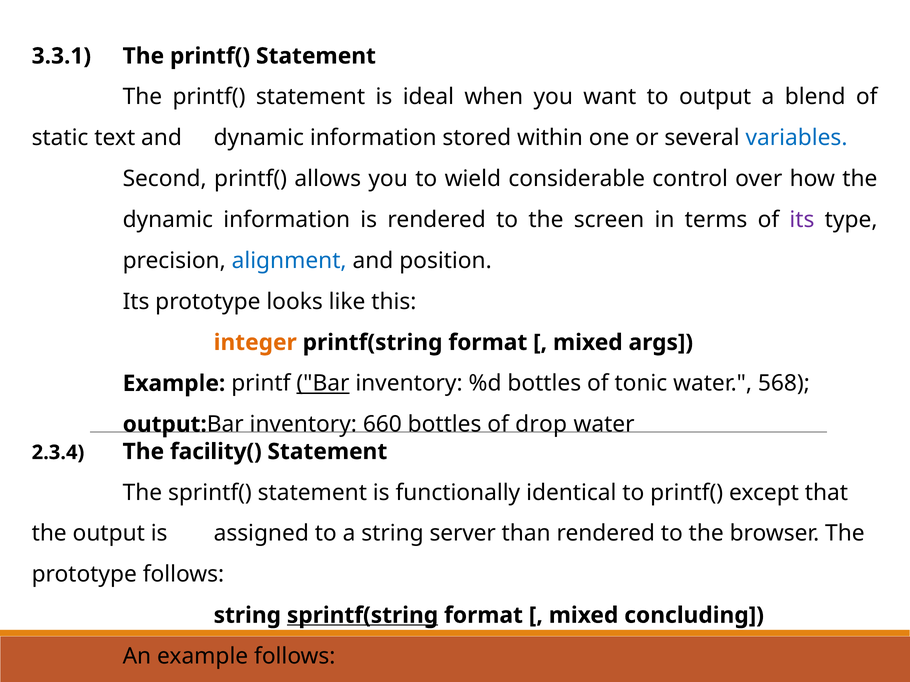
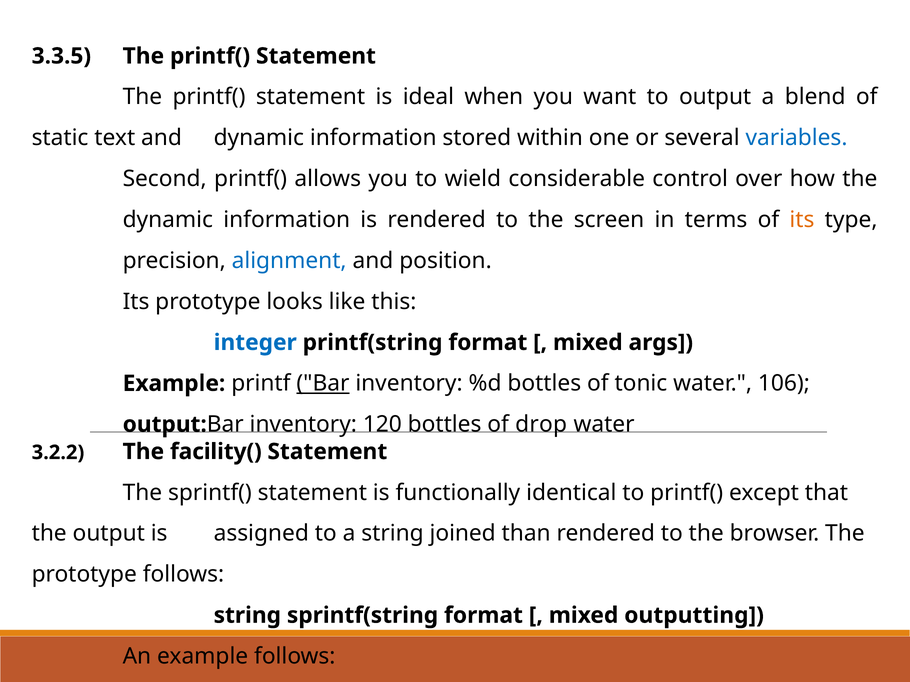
3.3.1: 3.3.1 -> 3.3.5 (61, 56)
its colour: purple -> orange (802, 220)
integer colour: orange -> blue (255, 343)
568: 568 -> 106 (784, 384)
660: 660 -> 120 (382, 425)
2.3.4: 2.3.4 -> 3.2.2 (58, 453)
server: server -> joined (463, 534)
sprintf(string underline: present -> none (363, 616)
concluding: concluding -> outputting (694, 616)
